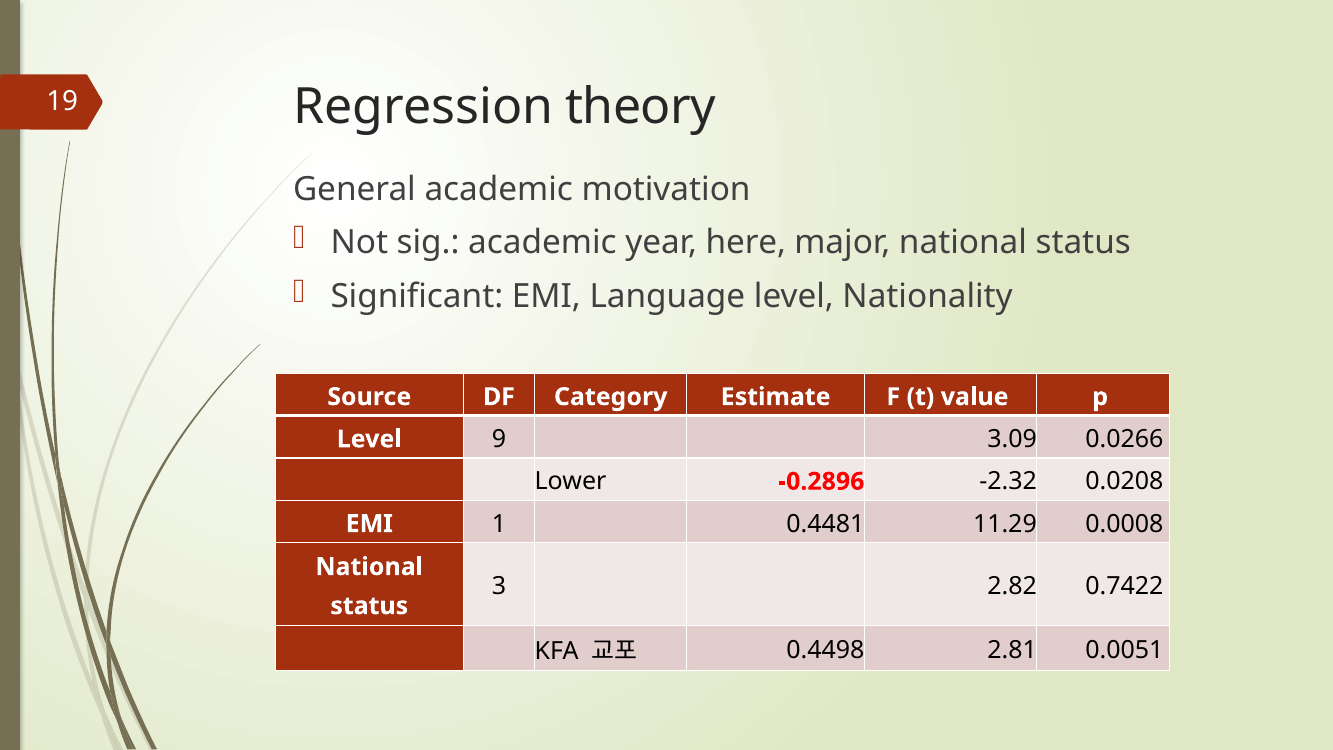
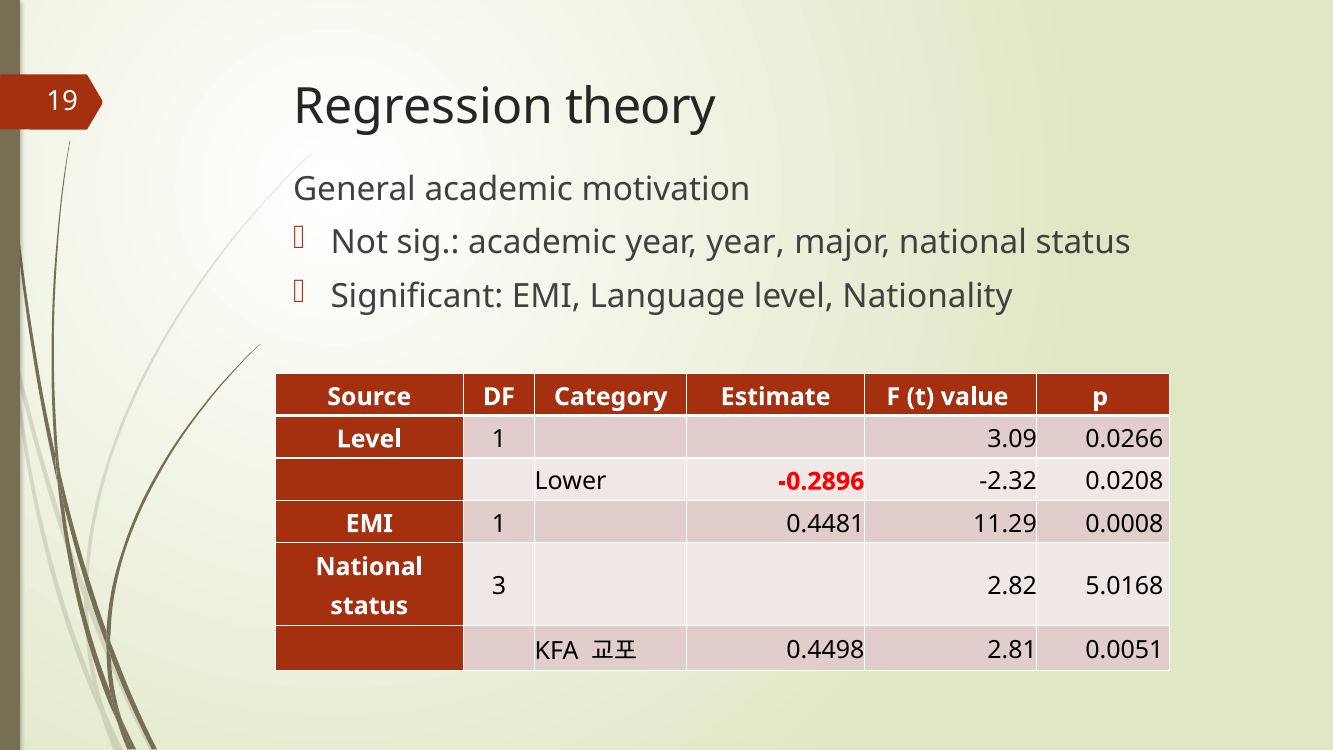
year here: here -> year (746, 243)
Level 9: 9 -> 1 (499, 439)
0.7422: 0.7422 -> 5.0168 (1124, 586)
